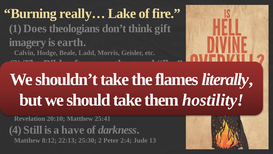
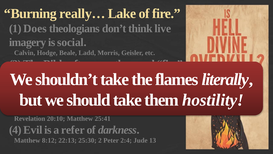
gift: gift -> live (163, 28)
earth: earth -> social (72, 42)
Still: Still -> Evil (33, 129)
have: have -> refer (73, 129)
